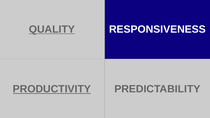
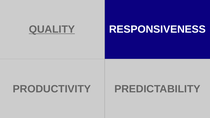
PRODUCTIVITY underline: present -> none (52, 89)
